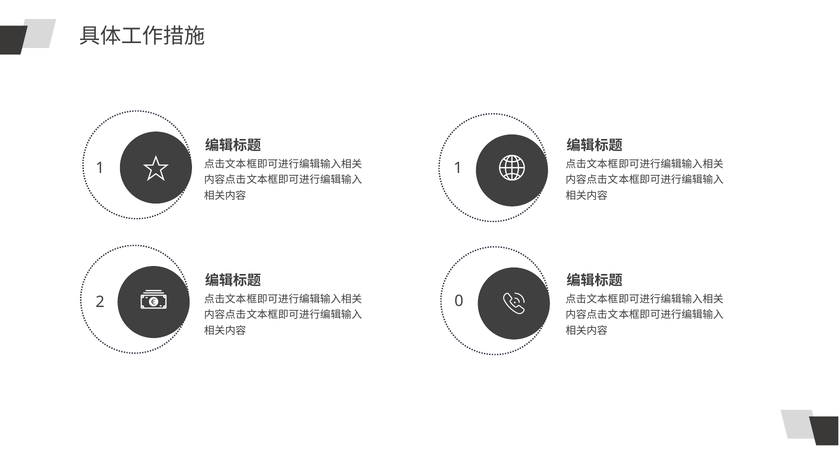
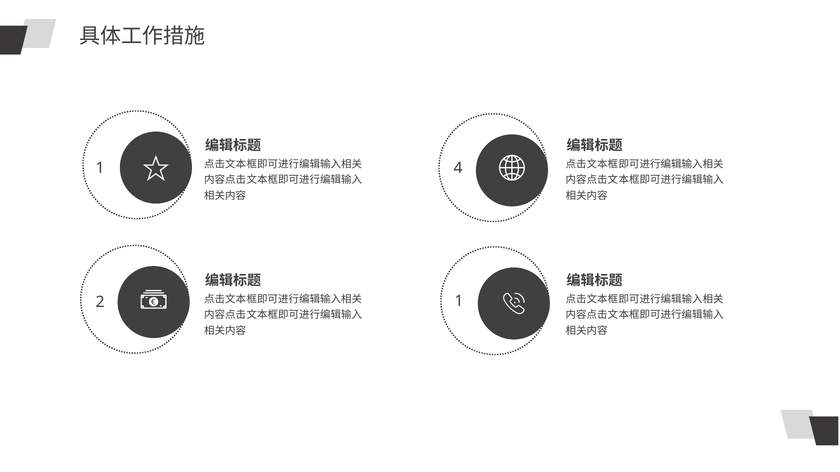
1 1: 1 -> 4 (458, 168)
2 0: 0 -> 1 (459, 301)
